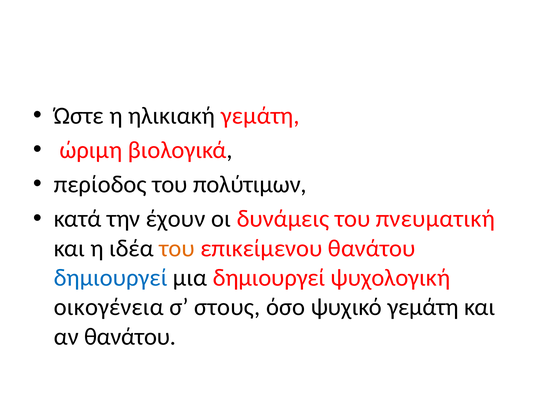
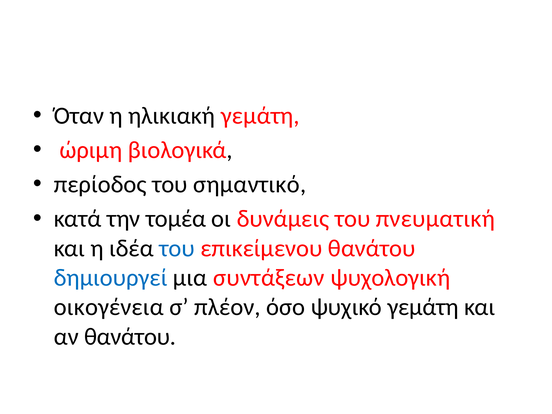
Ώστε: Ώστε -> Όταν (79, 116)
πολύτιμων: πολύτιμων -> σημαντικό (250, 185)
έχουν: έχουν -> τομέα (176, 219)
του colour: orange -> blue (177, 248)
μια δημιουργεί: δημιουργεί -> συντάξεων (269, 278)
στους: στους -> πλέον (227, 307)
